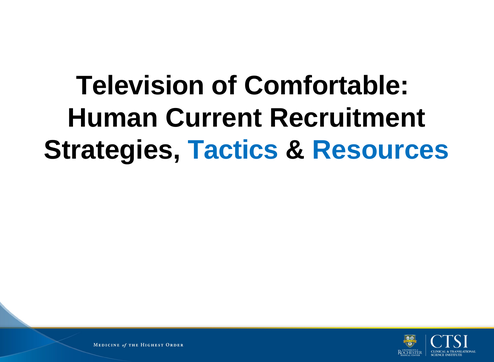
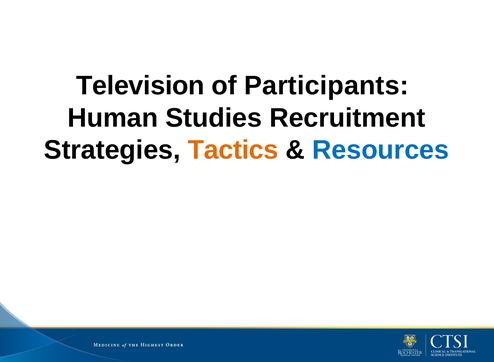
Comfortable: Comfortable -> Participants (326, 86)
Current: Current -> Studies (214, 118)
Tactics colour: blue -> orange (233, 150)
